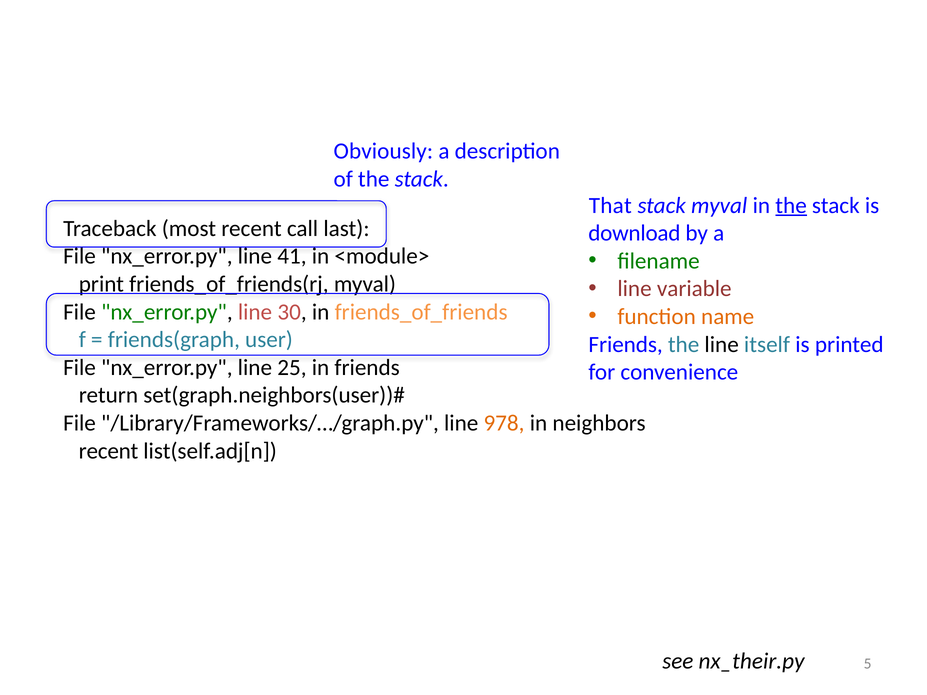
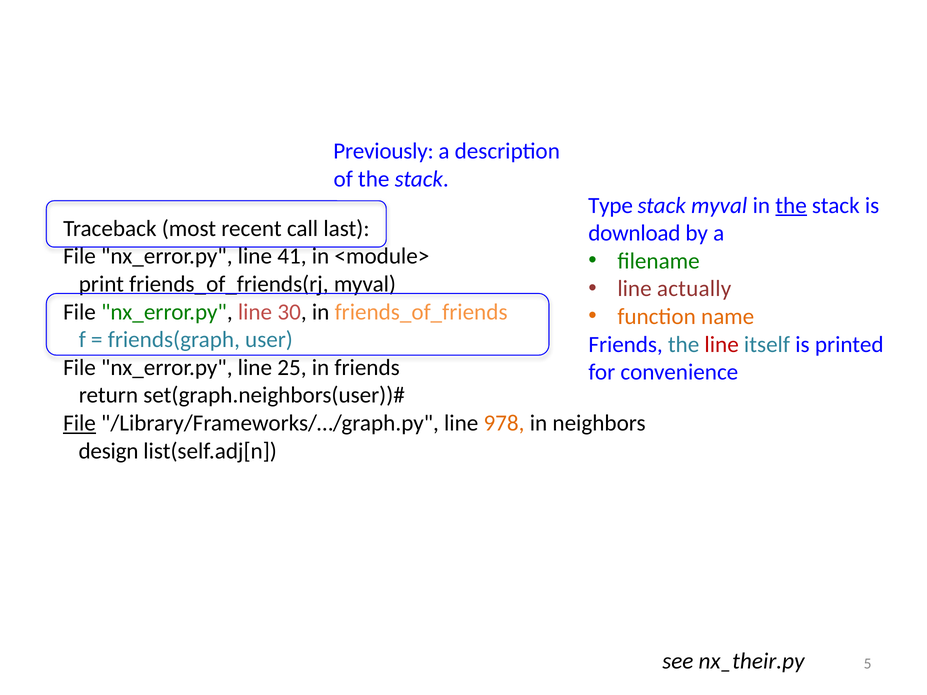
Obviously: Obviously -> Previously (383, 151)
That: That -> Type (611, 205)
variable: variable -> actually (694, 289)
line colour: black -> red (722, 345)
File underline: none -> present (80, 423)
recent: recent -> design (109, 451)
